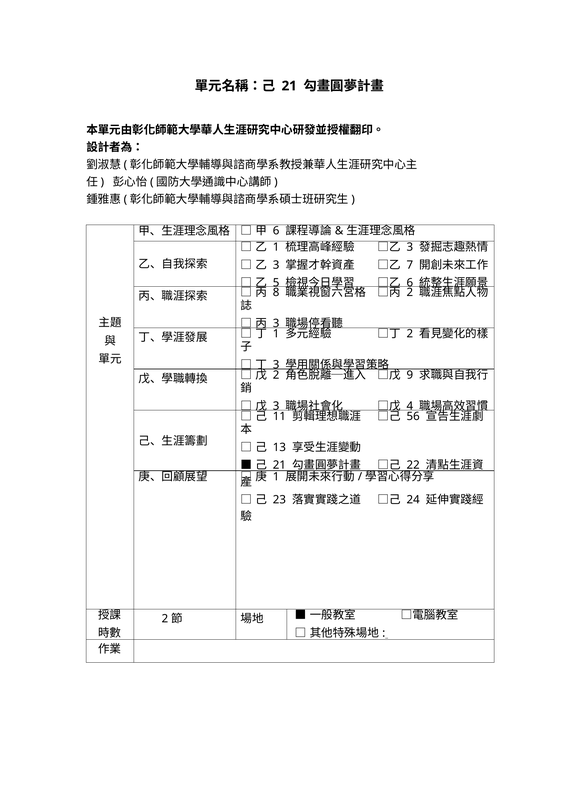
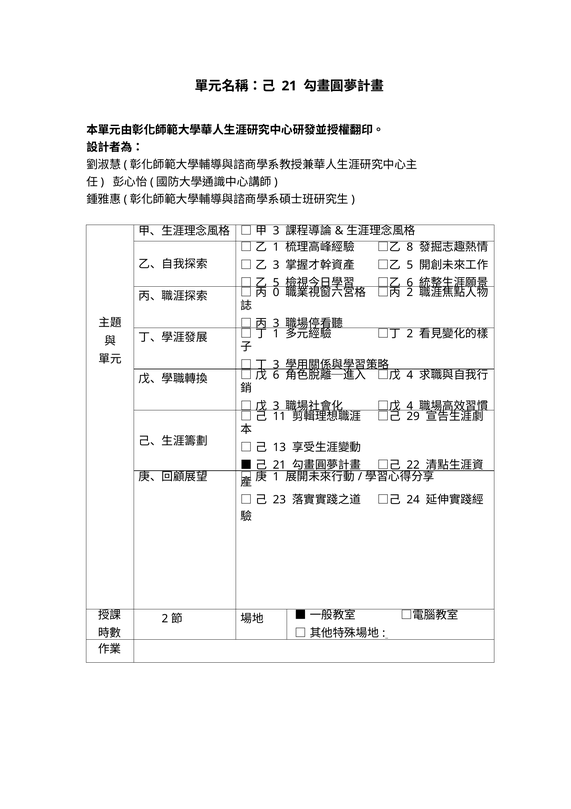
6: 6 -> 3 (276, 231)
3: 3 -> 8 (410, 247)
7: 7 -> 5 (410, 265)
8: 8 -> 0 (276, 292)
2: 2 -> 6 (276, 375)
9: 9 -> 4 (410, 375)
56: 56 -> 29 (413, 416)
